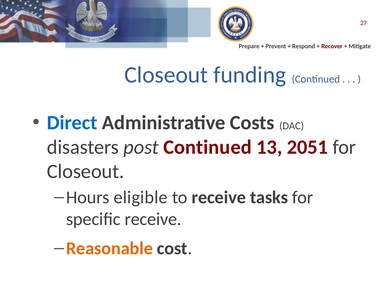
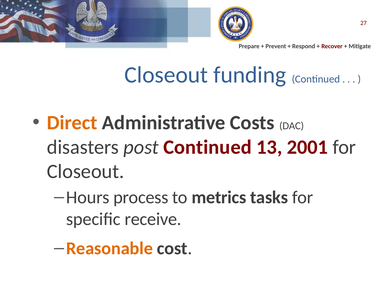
Direct colour: blue -> orange (72, 123)
2051: 2051 -> 2001 (307, 147)
eligible: eligible -> process (141, 197)
to receive: receive -> metrics (219, 197)
